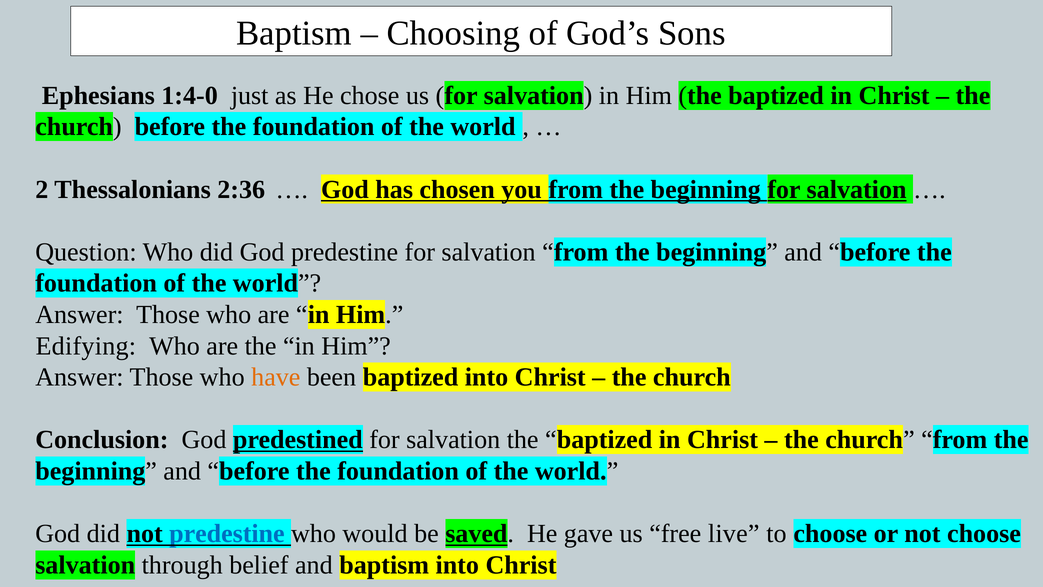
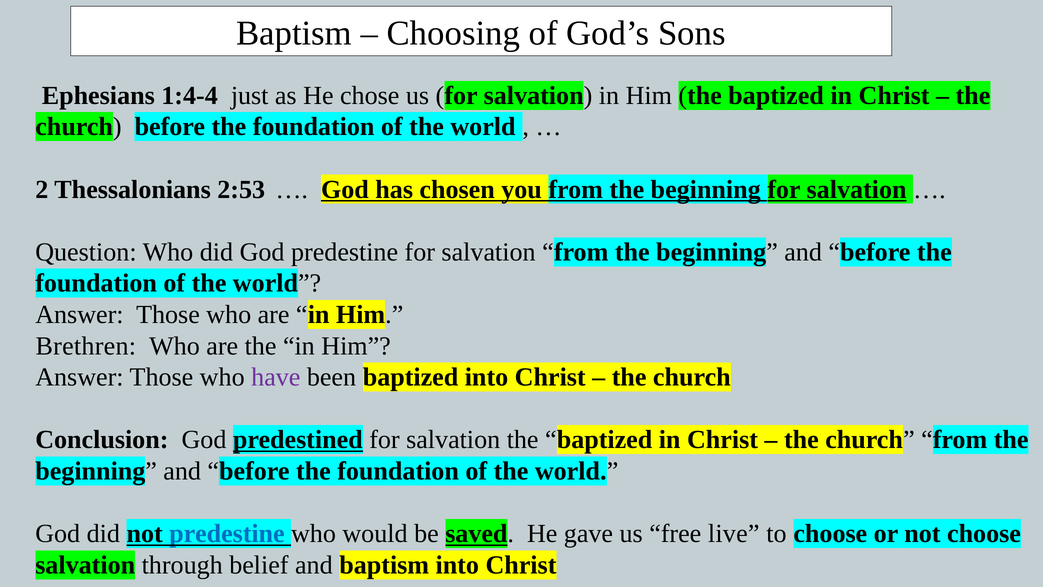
1:4-0: 1:4-0 -> 1:4-4 (190, 95)
2:36: 2:36 -> 2:53 (241, 189)
Edifying: Edifying -> Brethren (86, 346)
have colour: orange -> purple (276, 377)
